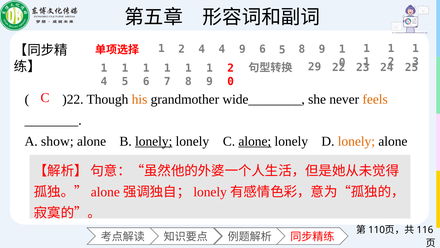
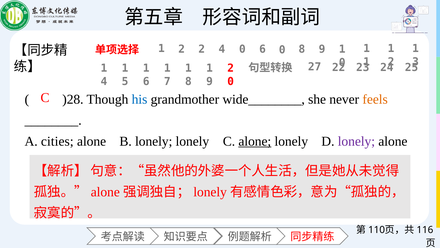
2 4: 4 -> 2 (202, 49)
4 9: 9 -> 0 (242, 49)
6 5: 5 -> 0 (282, 50)
29: 29 -> 27 (315, 67)
)22: )22 -> )28 (73, 99)
his colour: orange -> blue (140, 99)
show: show -> cities (57, 141)
lonely underline: present -> none (154, 141)
lonely colour: orange -> purple (356, 141)
